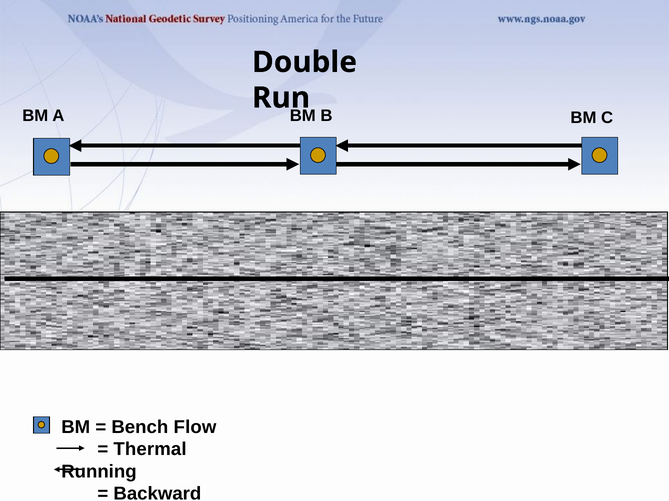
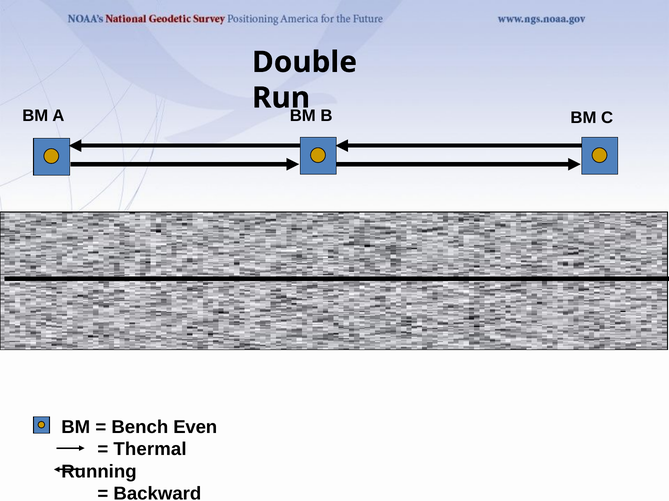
Flow: Flow -> Even (195, 428)
